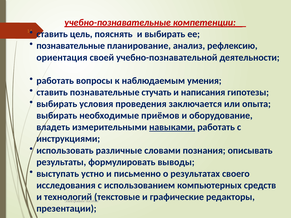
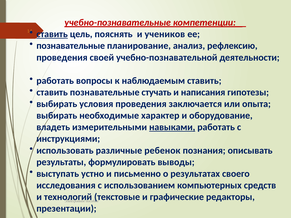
ставить underline: none -> present (52, 34)
и выбирать: выбирать -> учеников (165, 34)
ориентация: ориентация -> проведения (62, 57)
наблюдаемым умения: умения -> ставить (204, 81)
приёмов: приёмов -> характер (160, 116)
словами: словами -> ребенок (162, 151)
